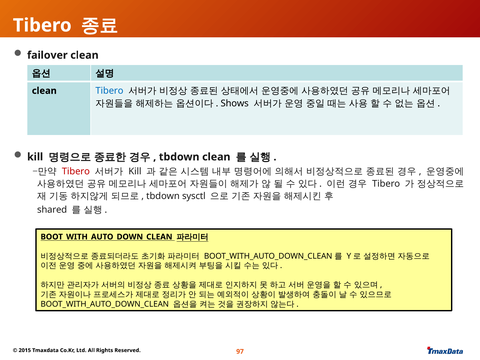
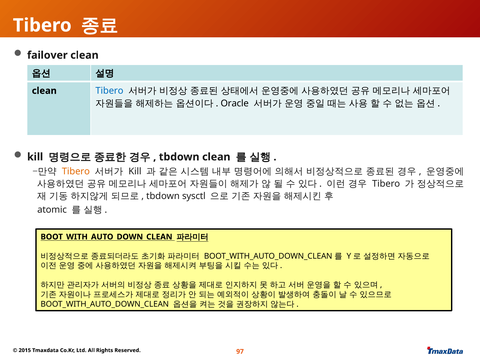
Shows: Shows -> Oracle (235, 104)
Tibero colour: red -> orange (76, 172)
shared: shared -> atomic (52, 210)
